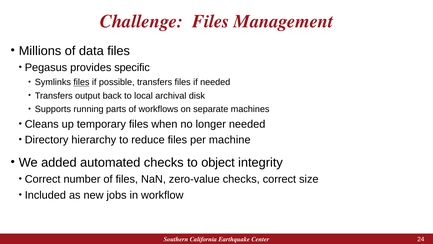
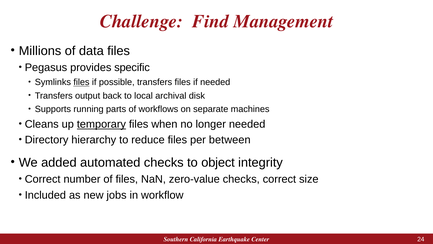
Challenge Files: Files -> Find (211, 21)
temporary underline: none -> present (101, 124)
machine: machine -> between (230, 140)
